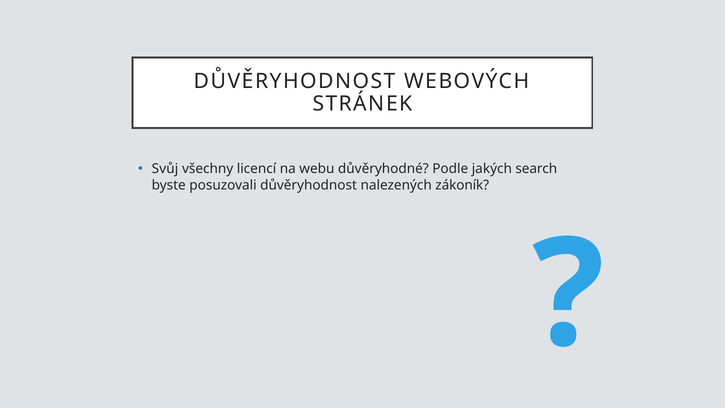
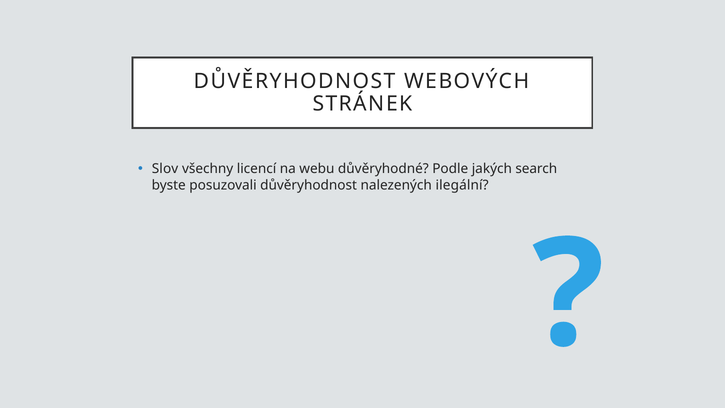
Svůj: Svůj -> Slov (165, 169)
zákoník: zákoník -> ilegální (462, 185)
